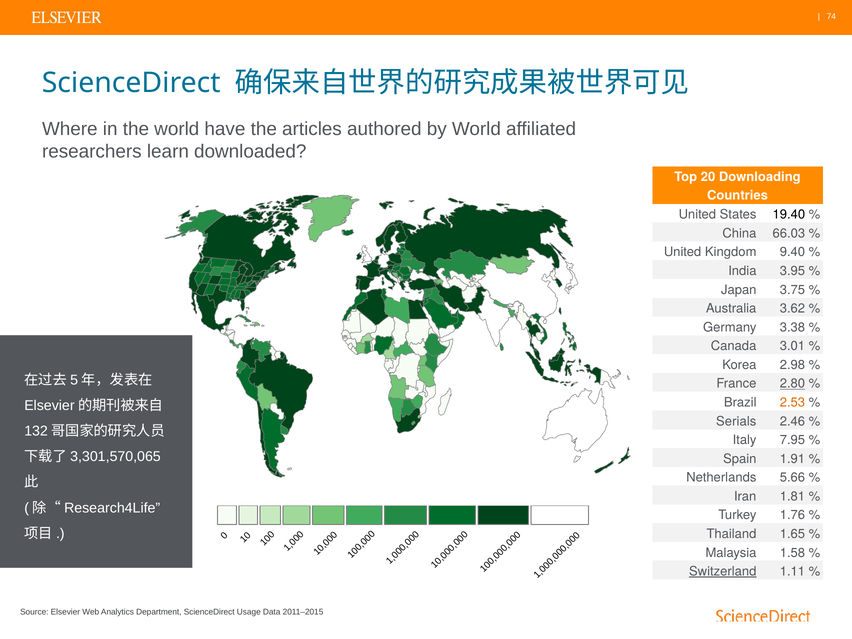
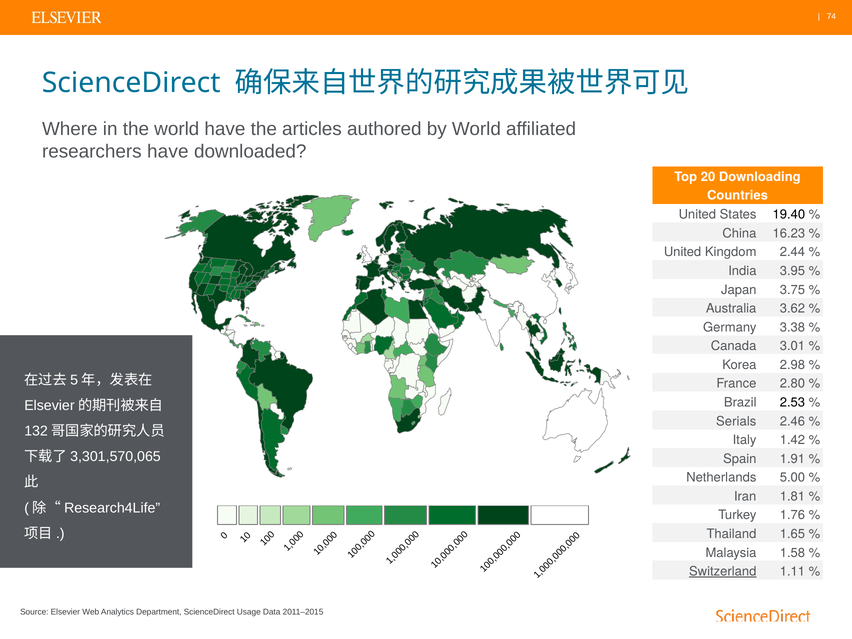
researchers learn: learn -> have (168, 152)
66.03: 66.03 -> 16.23 (789, 233)
9.40: 9.40 -> 2.44 (792, 252)
2.80 underline: present -> none (792, 384)
2.53 colour: orange -> black (792, 402)
7.95: 7.95 -> 1.42 (792, 440)
5.66: 5.66 -> 5.00 (792, 478)
